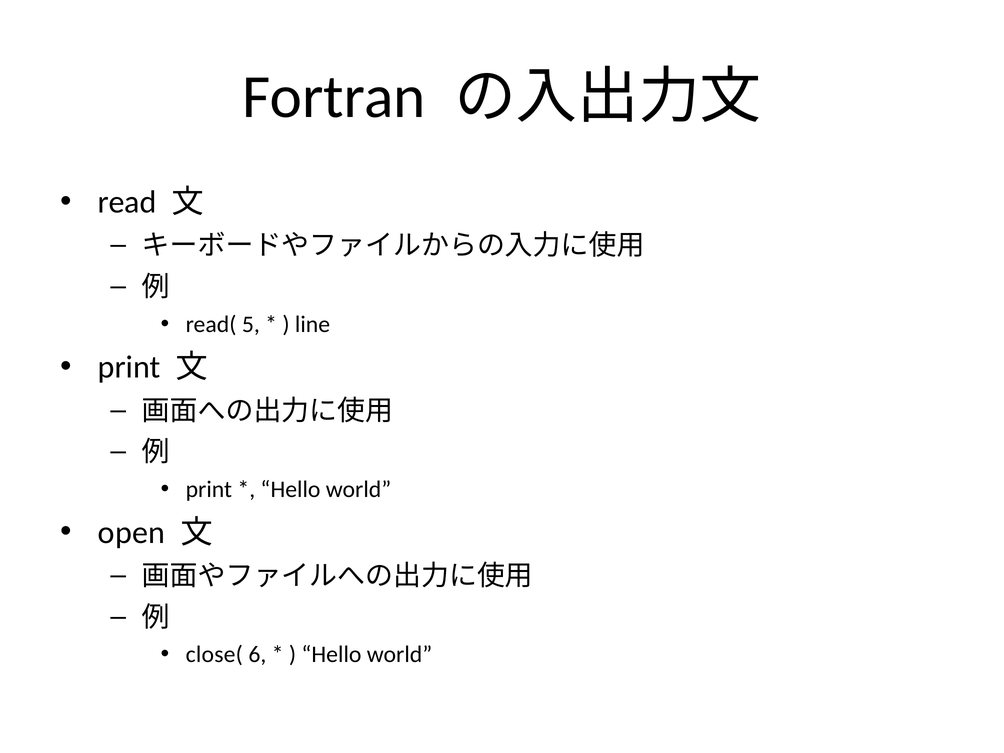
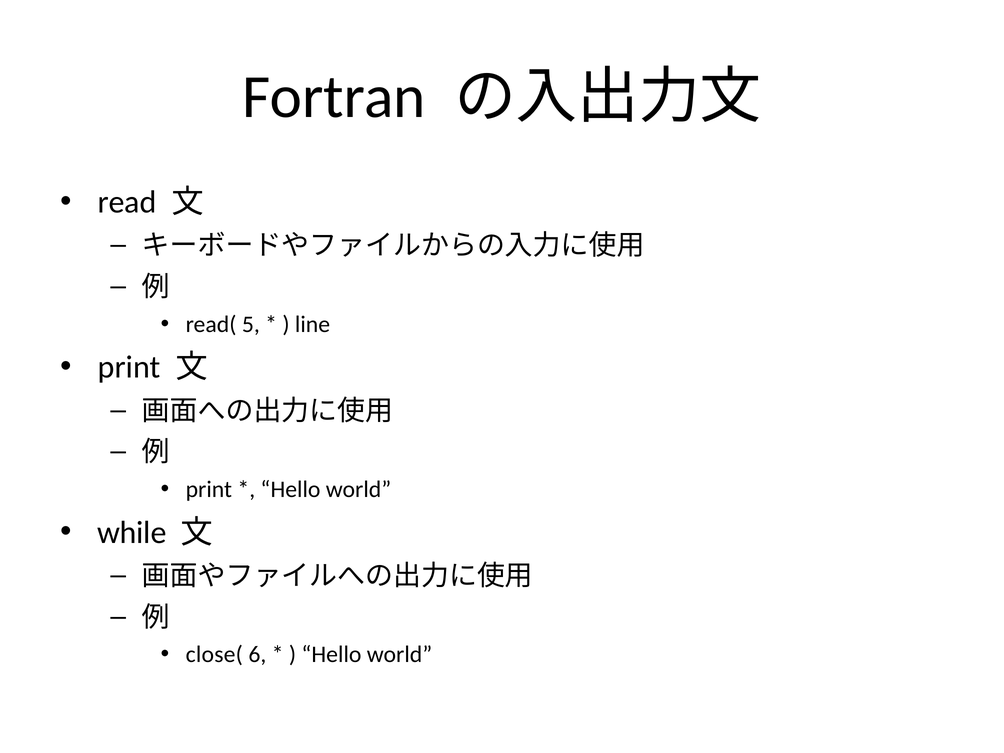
open: open -> while (132, 532)
